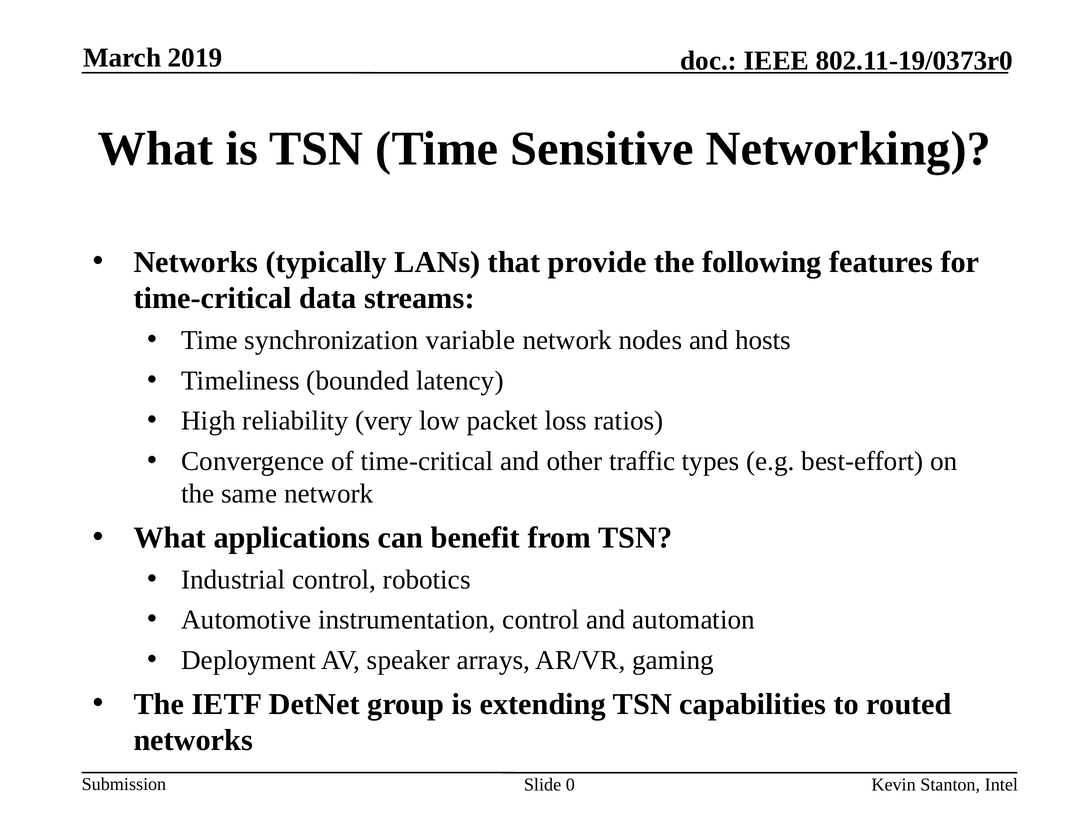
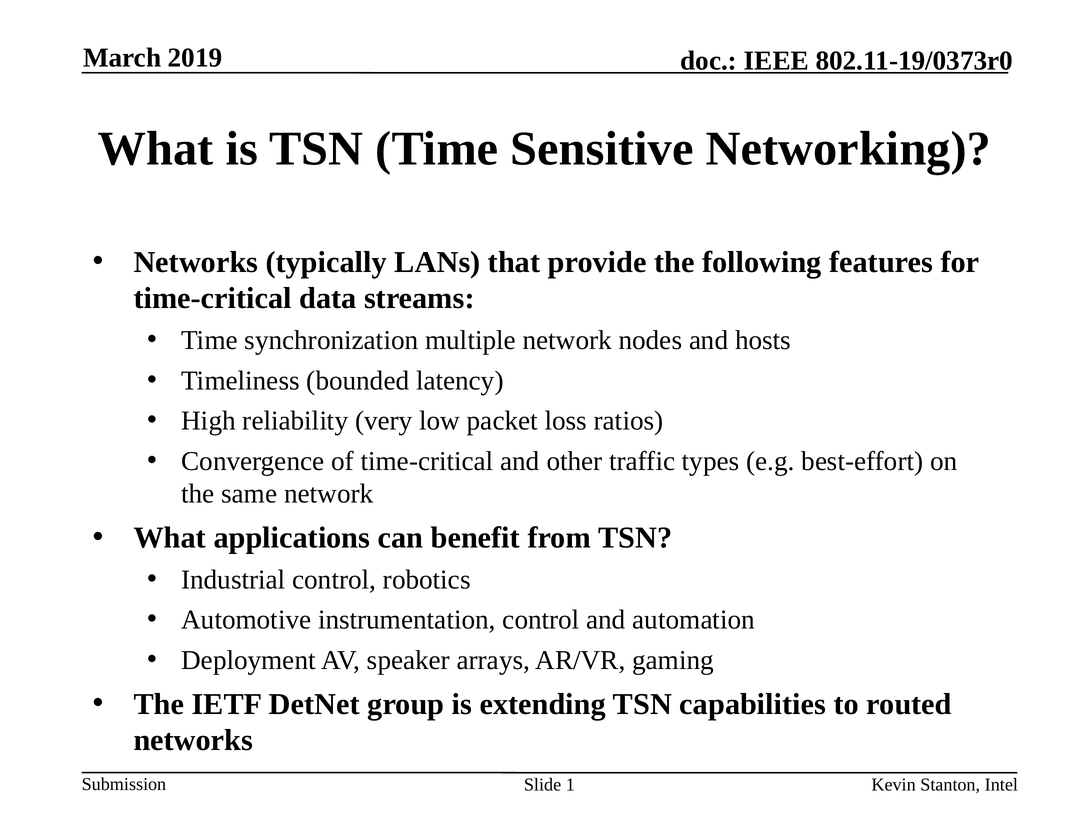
variable: variable -> multiple (471, 340)
0: 0 -> 1 (570, 784)
